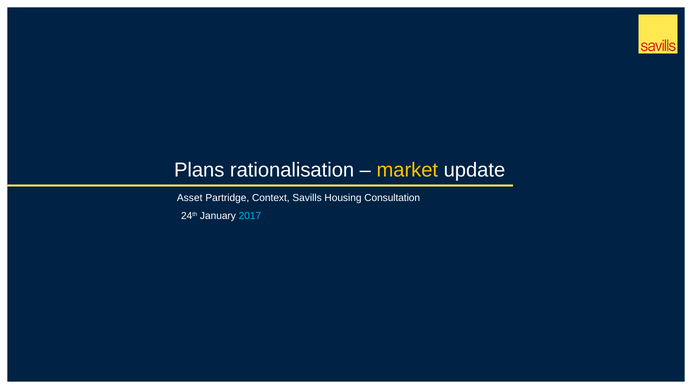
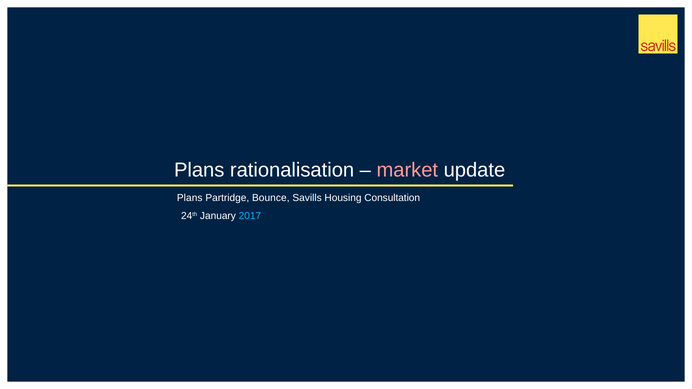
market colour: yellow -> pink (407, 170)
Asset: Asset -> Plans (190, 198)
Context: Context -> Bounce (271, 198)
